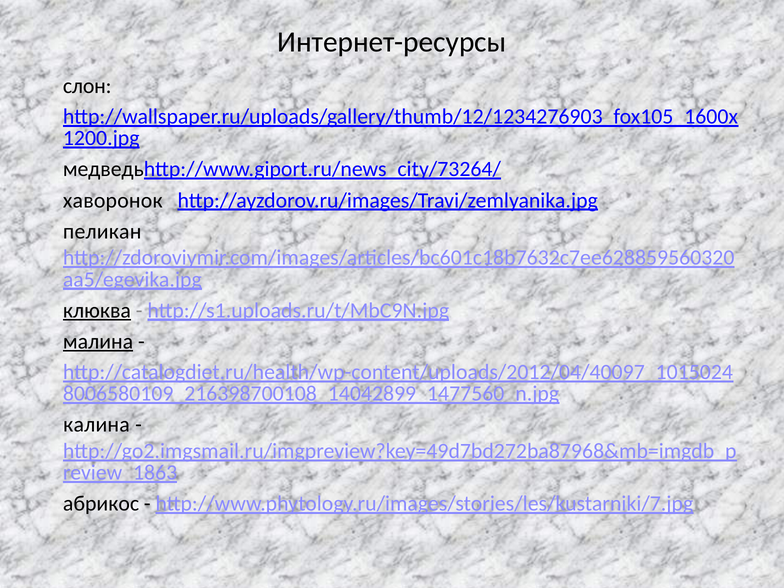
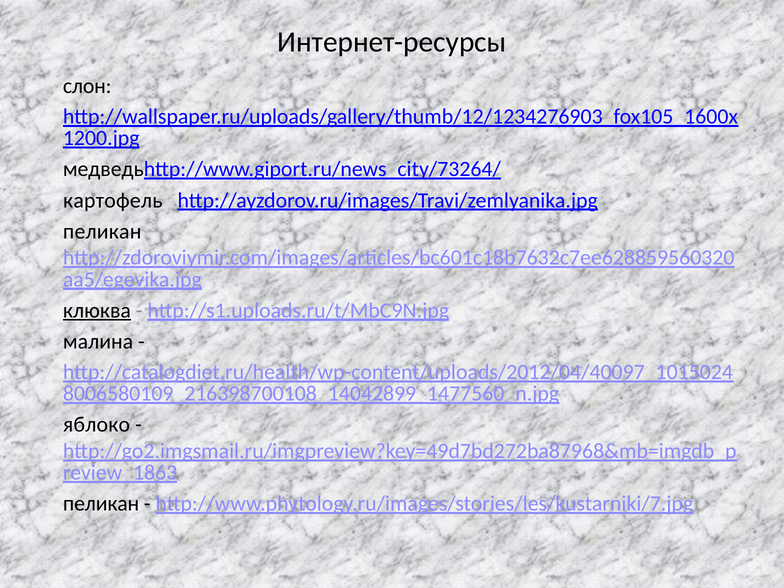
хаворонок: хаворонок -> картофель (113, 200)
малина underline: present -> none (98, 341)
калина: калина -> яблоко (97, 425)
абрикос: абрикос -> пеликан (101, 504)
